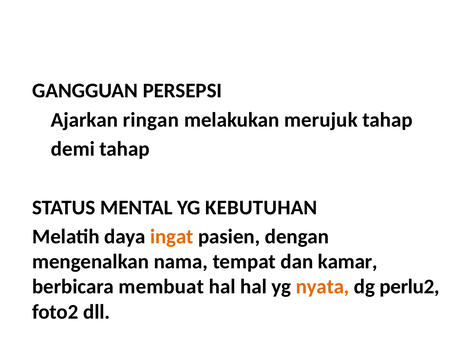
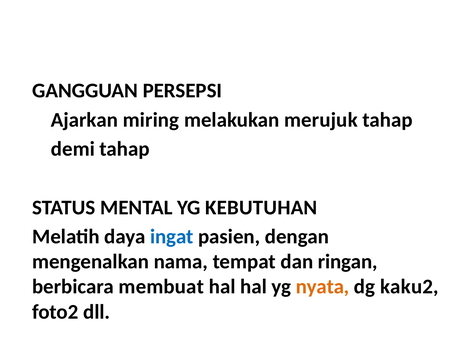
ringan: ringan -> miring (151, 120)
ingat colour: orange -> blue (172, 237)
kamar: kamar -> ringan (348, 262)
perlu2: perlu2 -> kaku2 (409, 287)
